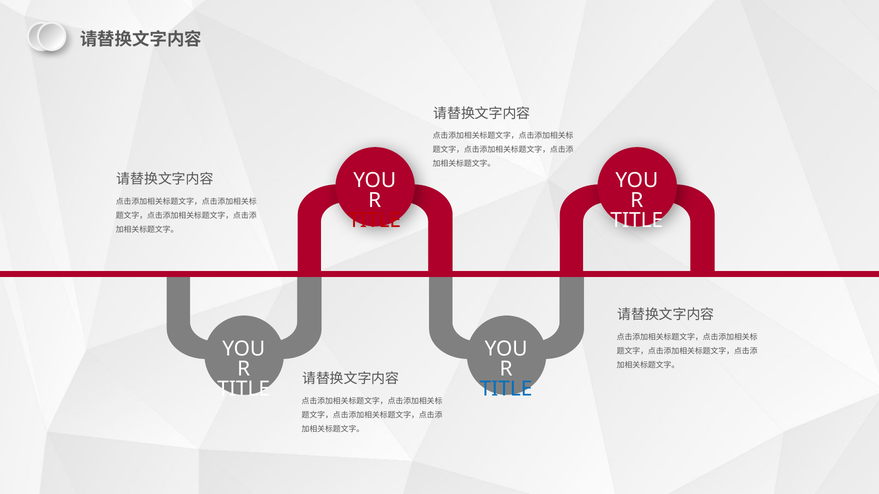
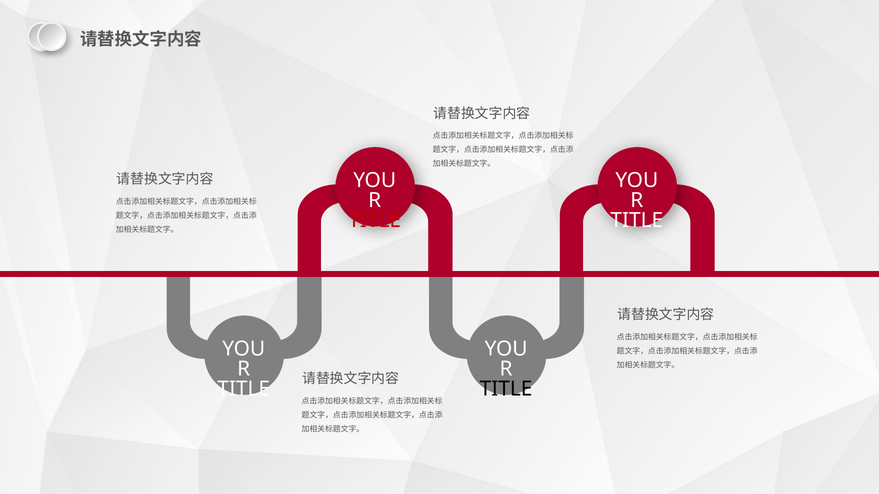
TITLE colour: blue -> black (506, 389)
